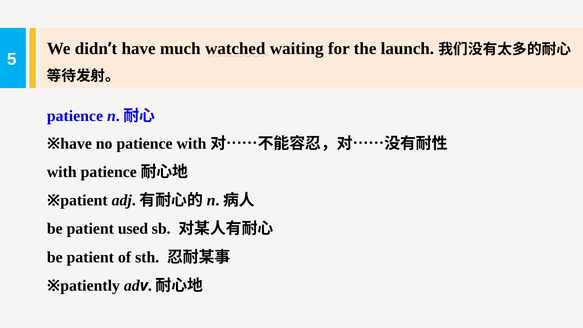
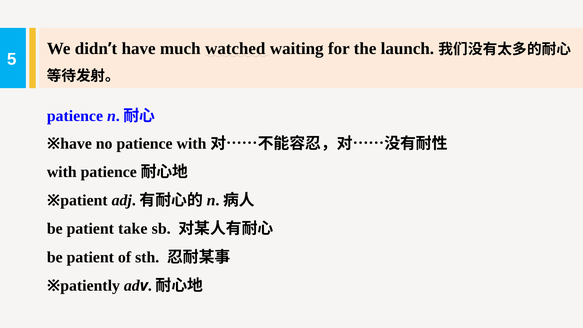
used: used -> take (133, 229)
